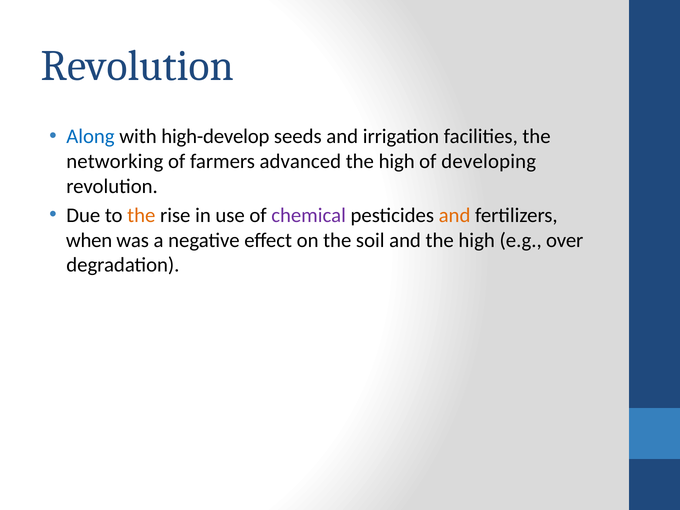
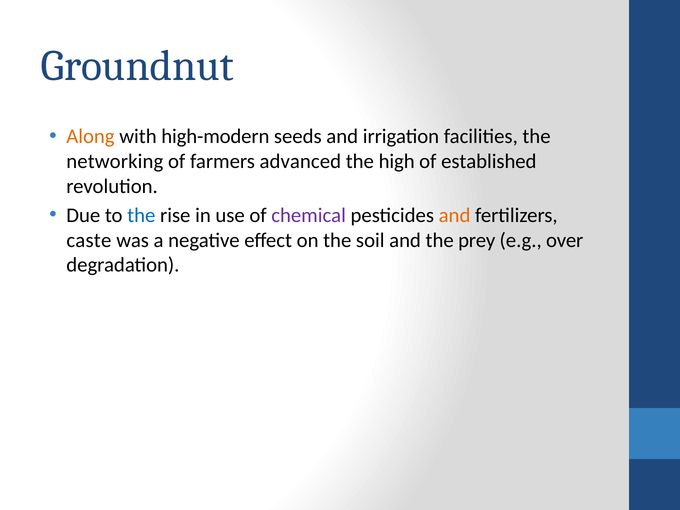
Revolution: Revolution -> Groundnut (137, 66)
Along colour: blue -> orange (90, 136)
high-develop: high-develop -> high-modern (215, 136)
developing: developing -> established (489, 161)
the colour: orange -> blue (141, 215)
when: when -> caste (89, 240)
and the high: high -> prey (477, 240)
